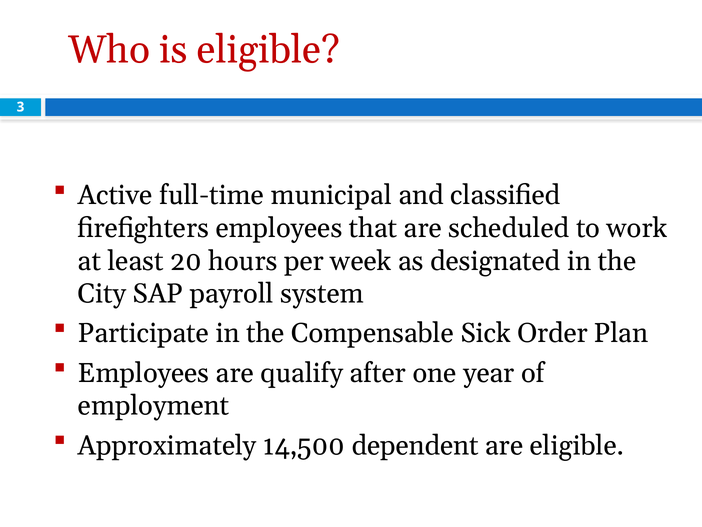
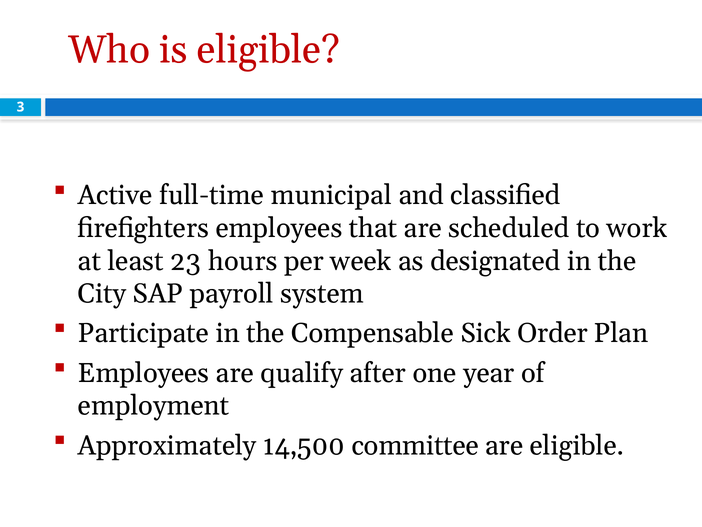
20: 20 -> 23 (186, 261)
dependent: dependent -> committee (415, 445)
